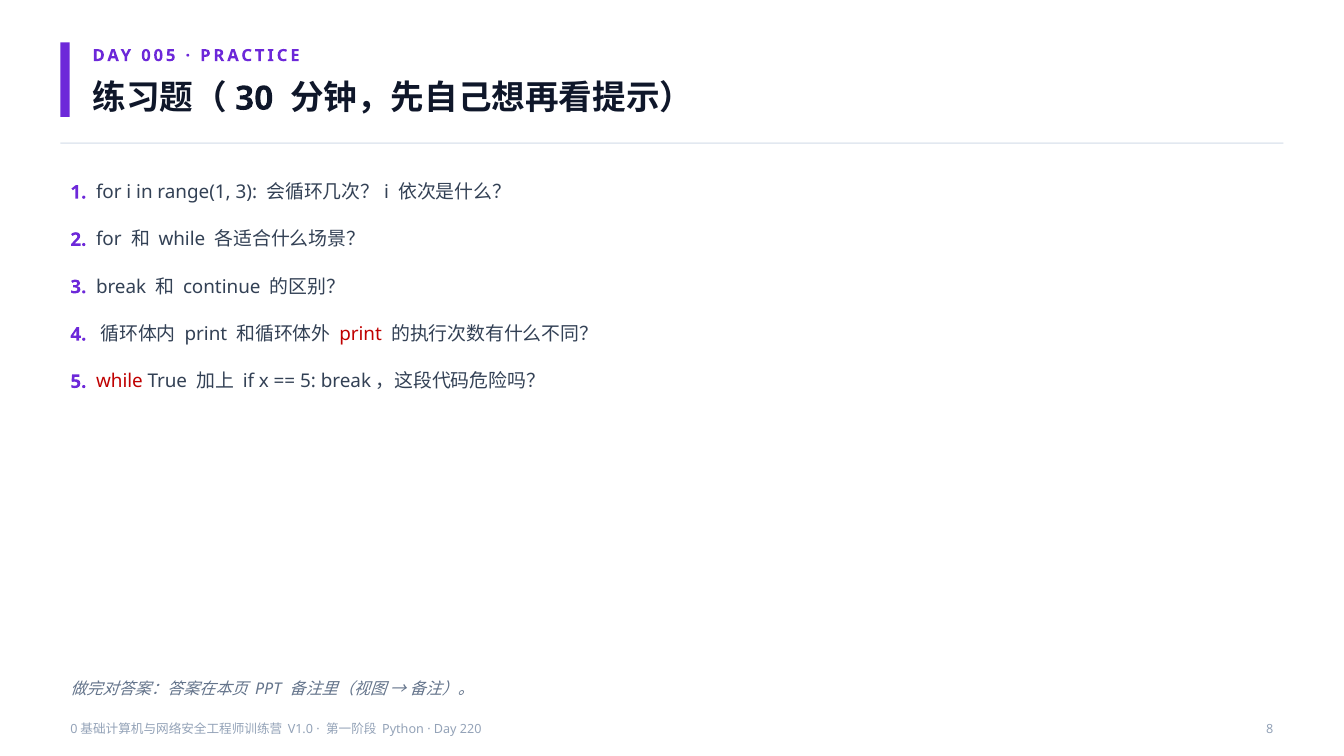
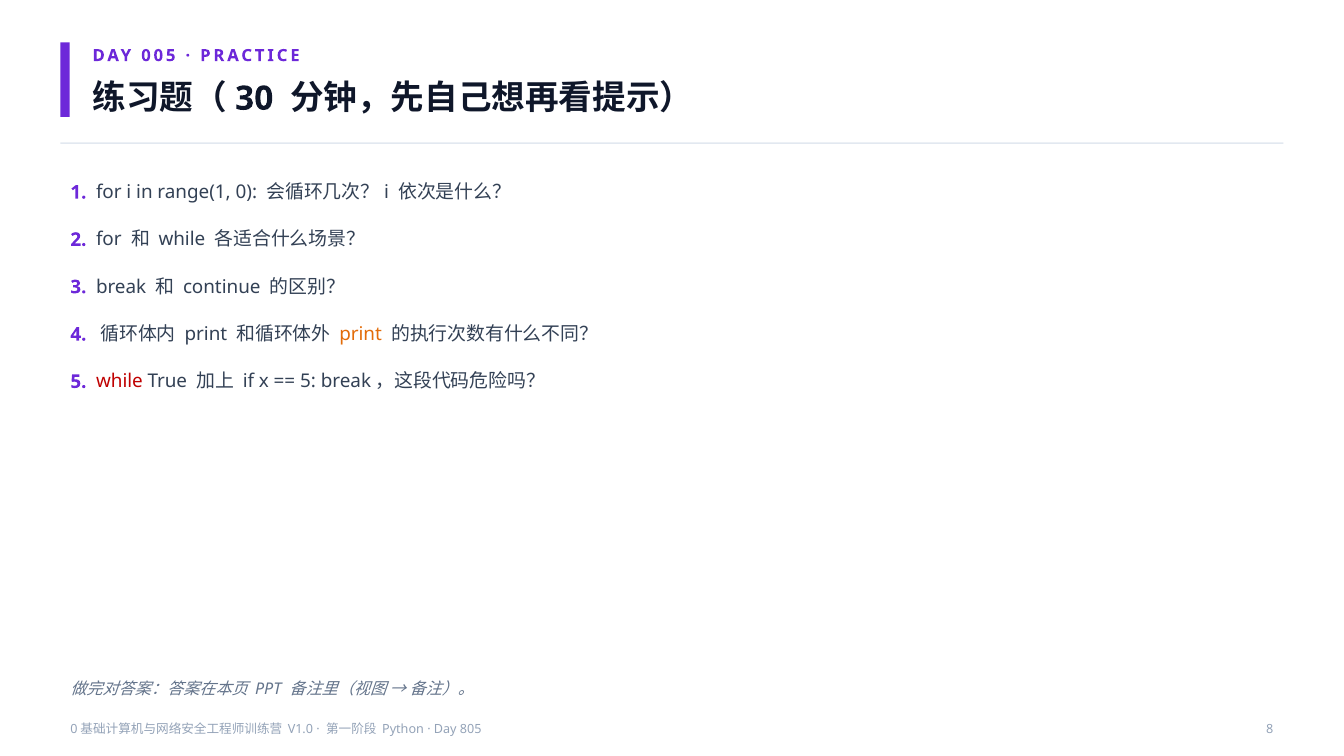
range(1 3: 3 -> 0 (246, 192)
print colour: red -> orange (361, 334)
220: 220 -> 805 (471, 730)
